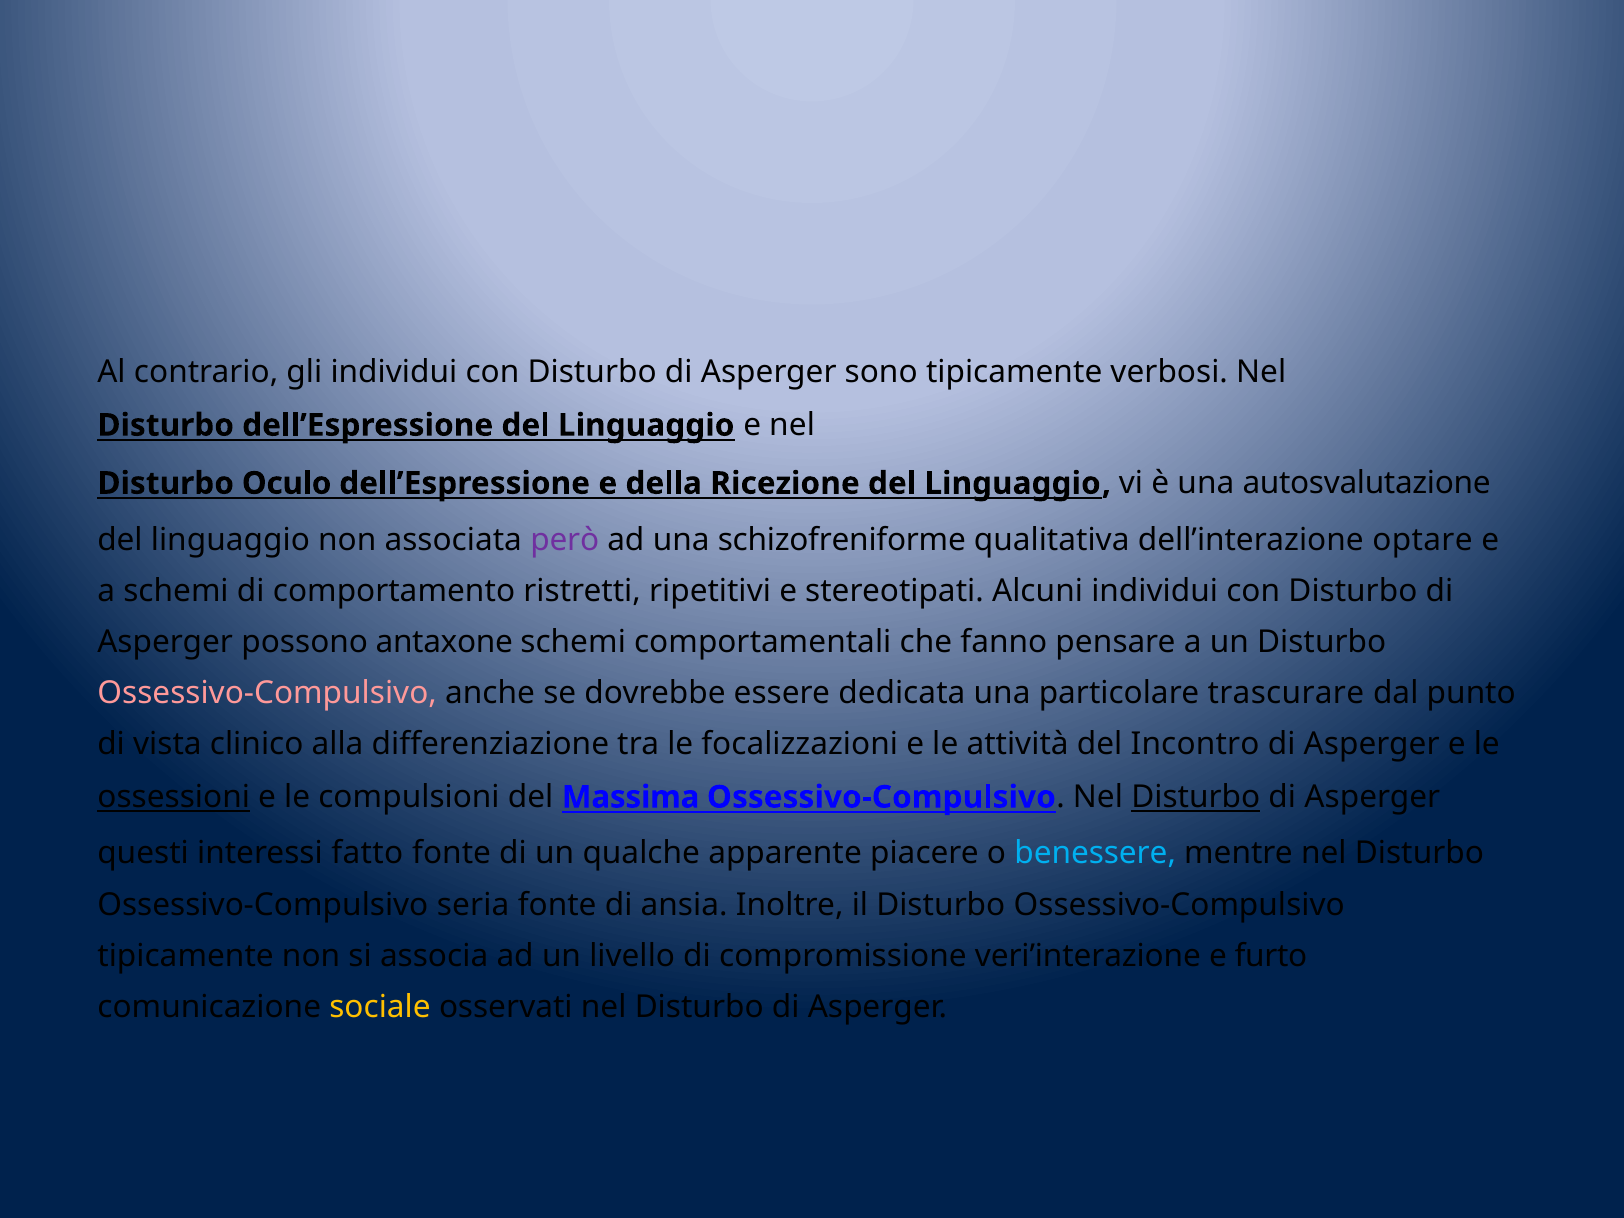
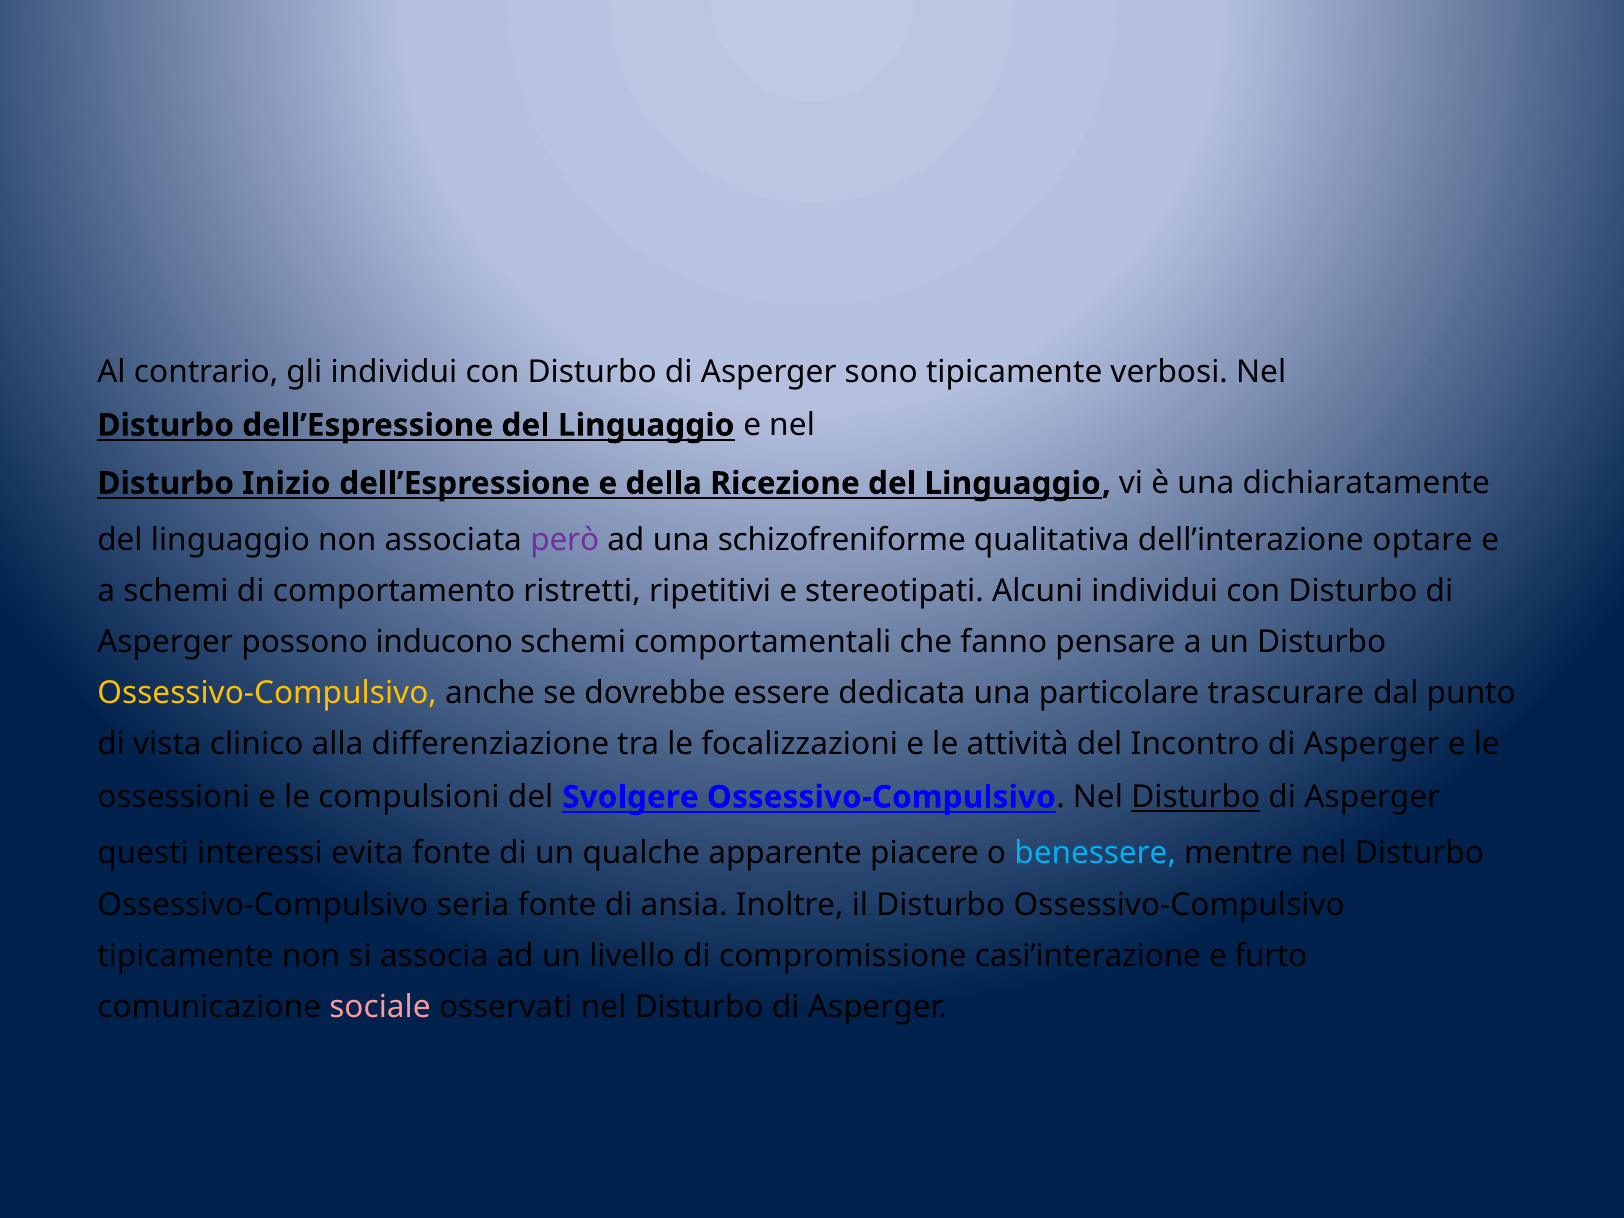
Oculo: Oculo -> Inizio (286, 483)
autosvalutazione: autosvalutazione -> dichiaratamente (1366, 483)
antaxone: antaxone -> inducono (444, 642)
Ossessivo-Compulsivo colour: pink -> yellow (267, 693)
ossessioni underline: present -> none (174, 797)
Massima: Massima -> Svolgere (630, 797)
fatto: fatto -> evita (367, 853)
veri’interazione: veri’interazione -> casi’interazione (1088, 956)
sociale colour: yellow -> pink (380, 1007)
